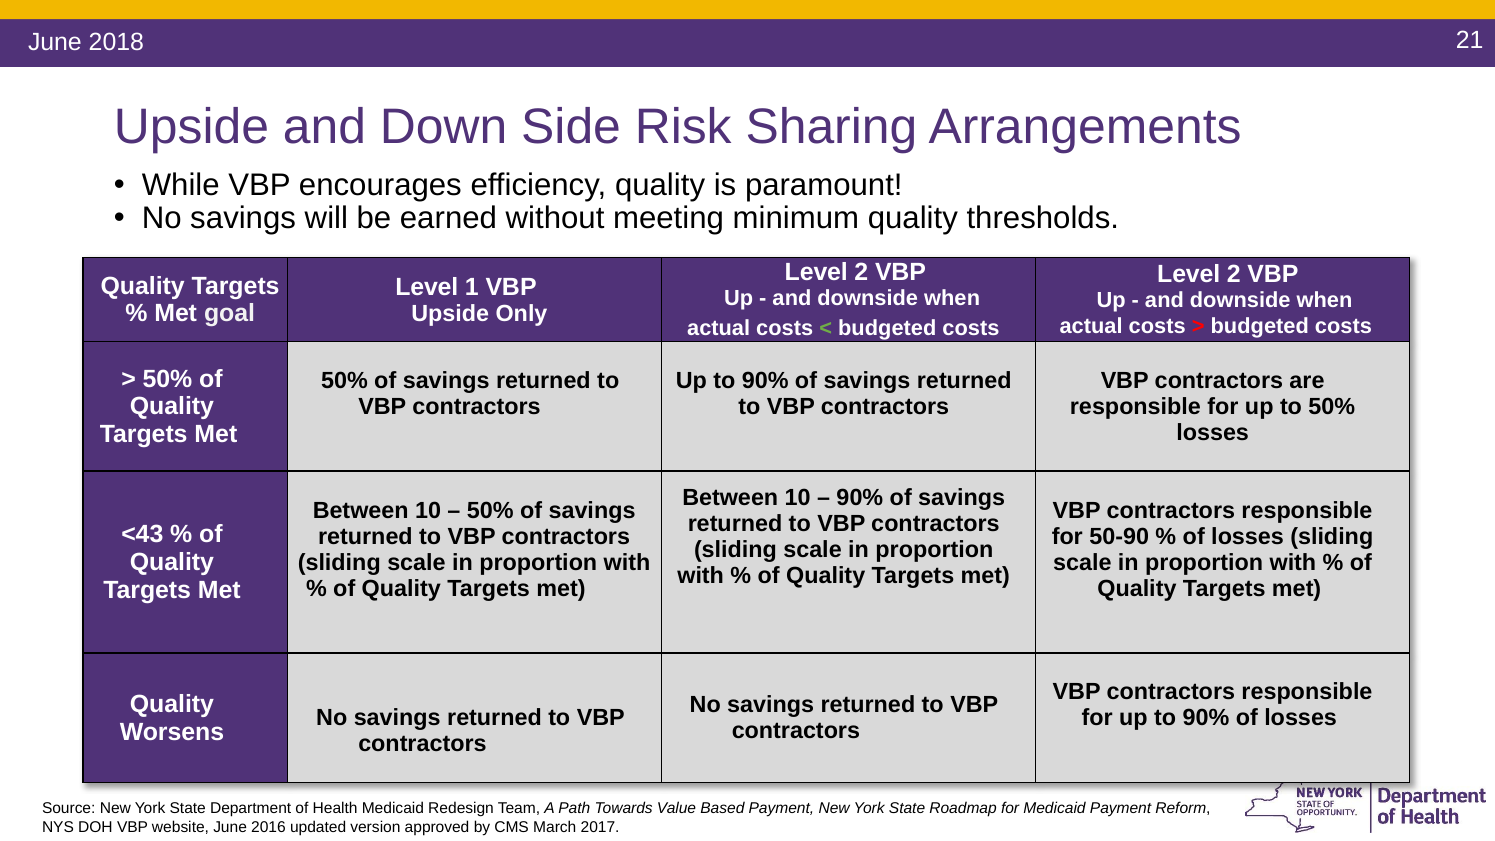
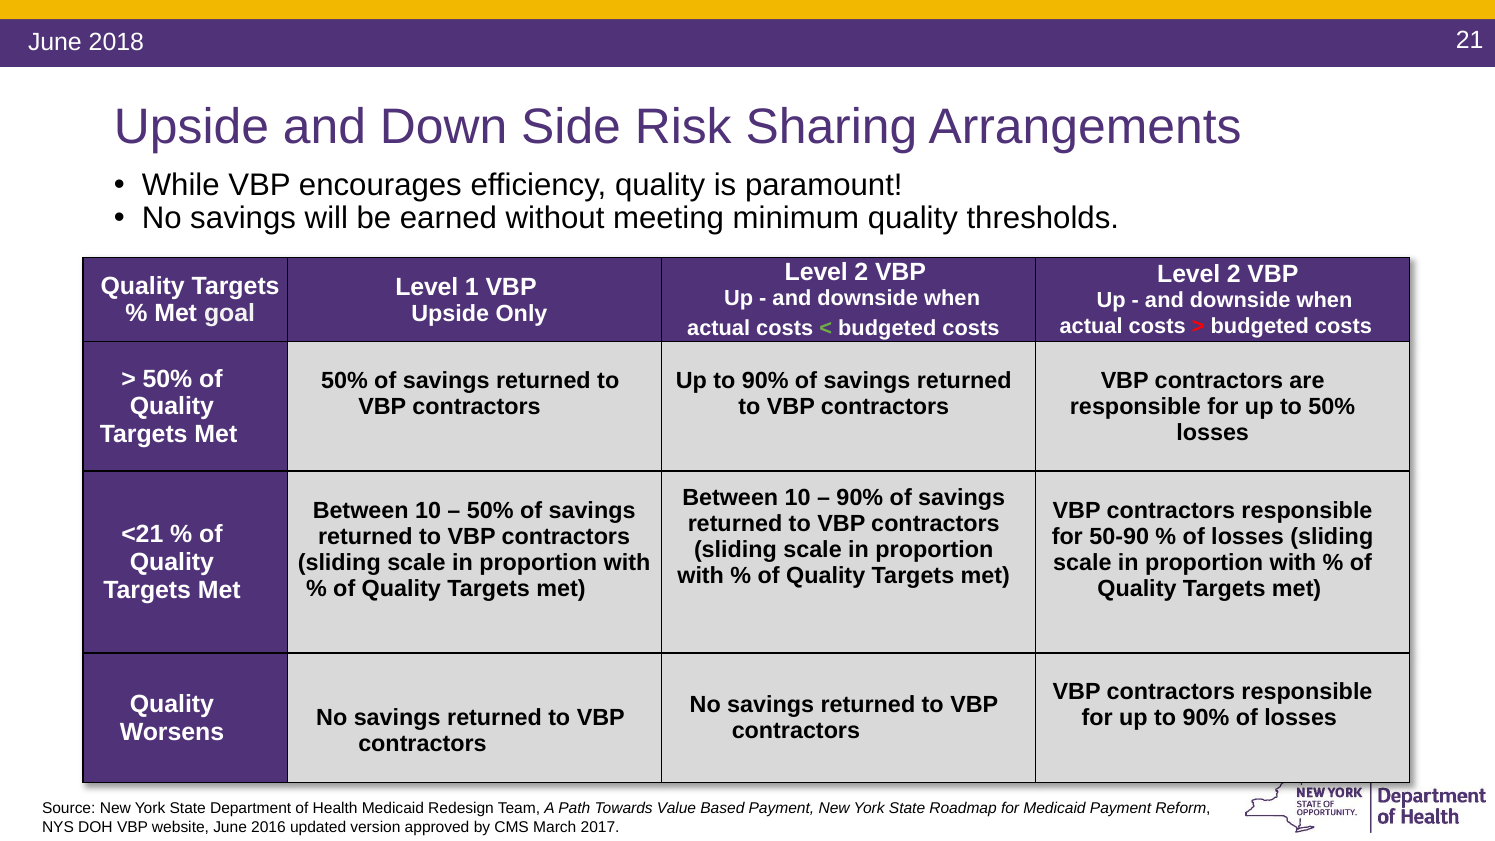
<43: <43 -> <21 (142, 535)
